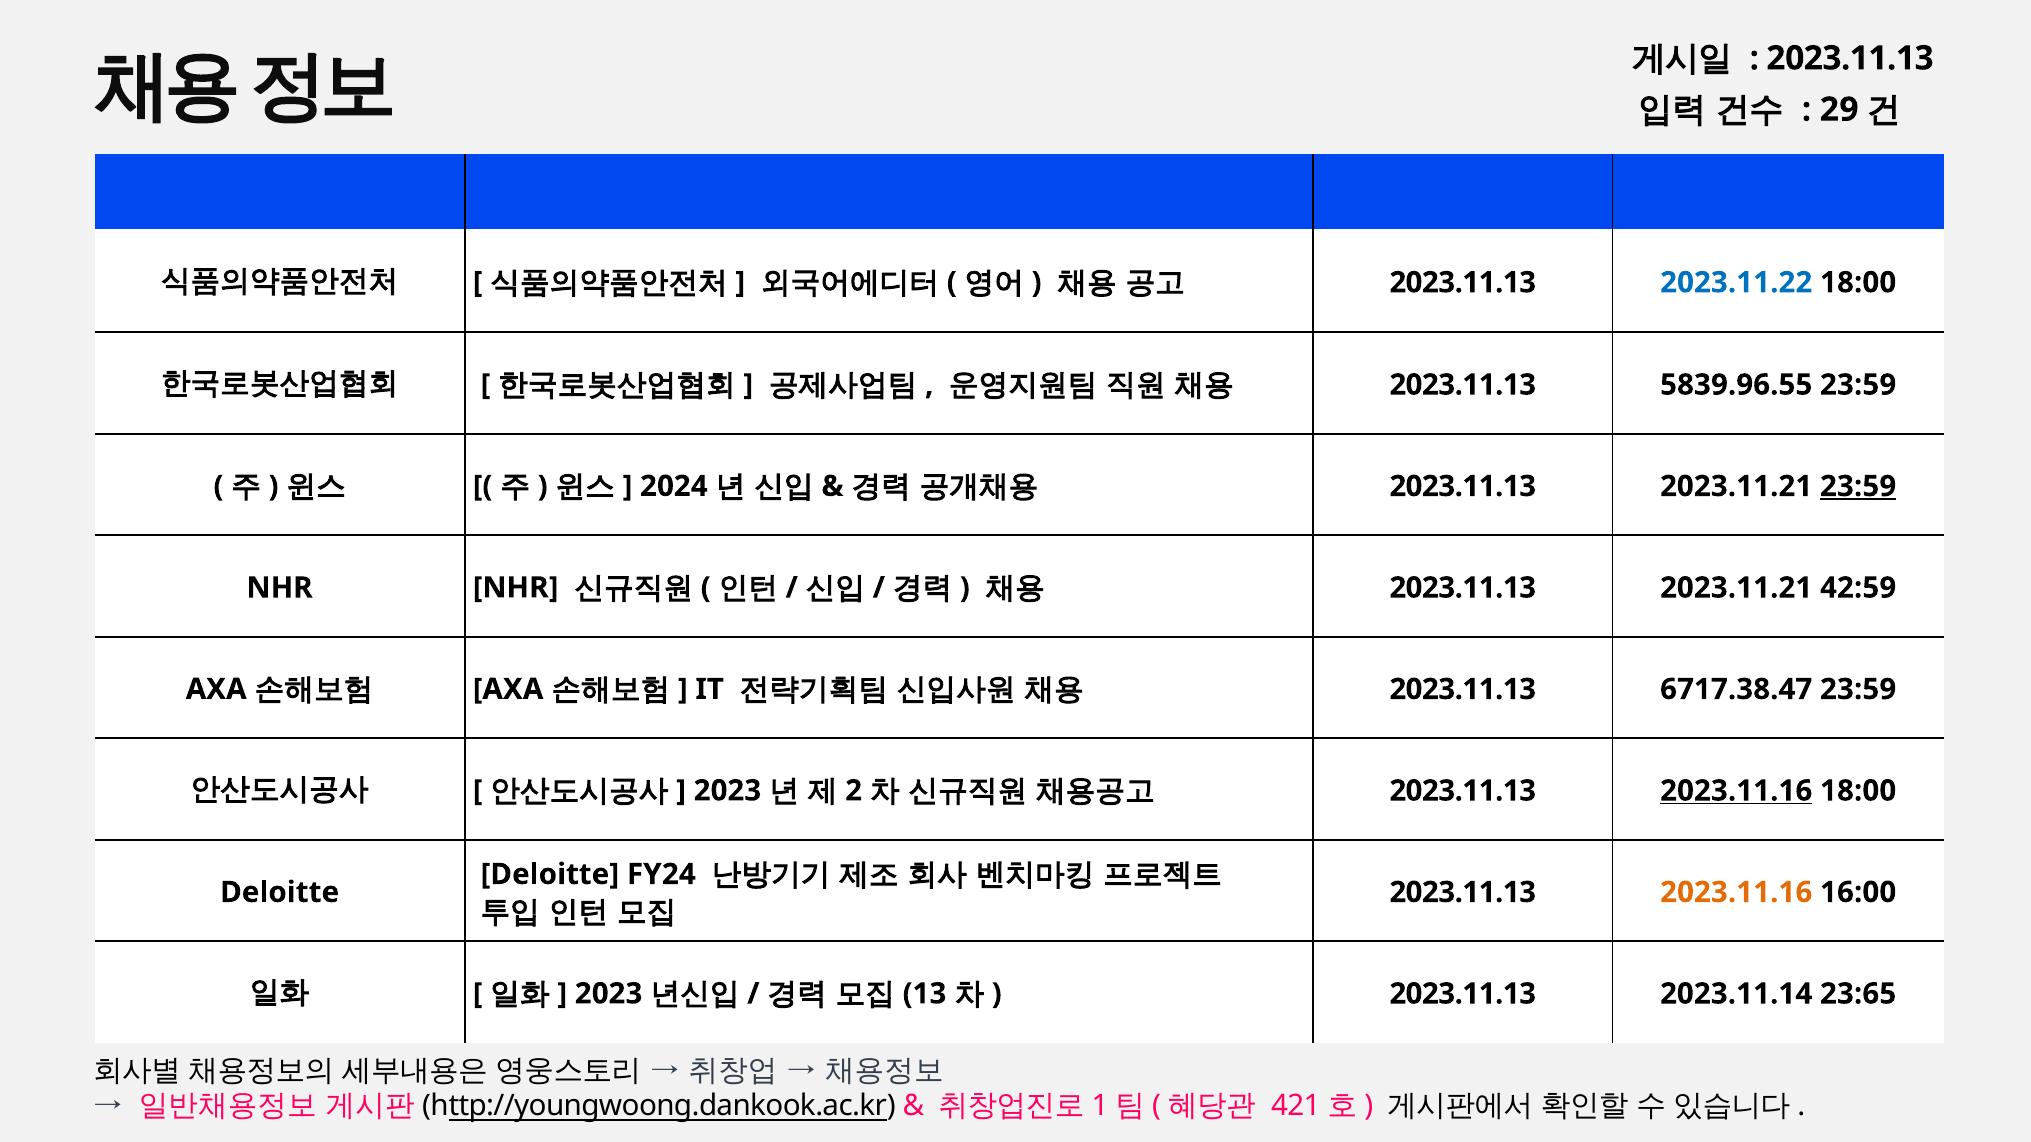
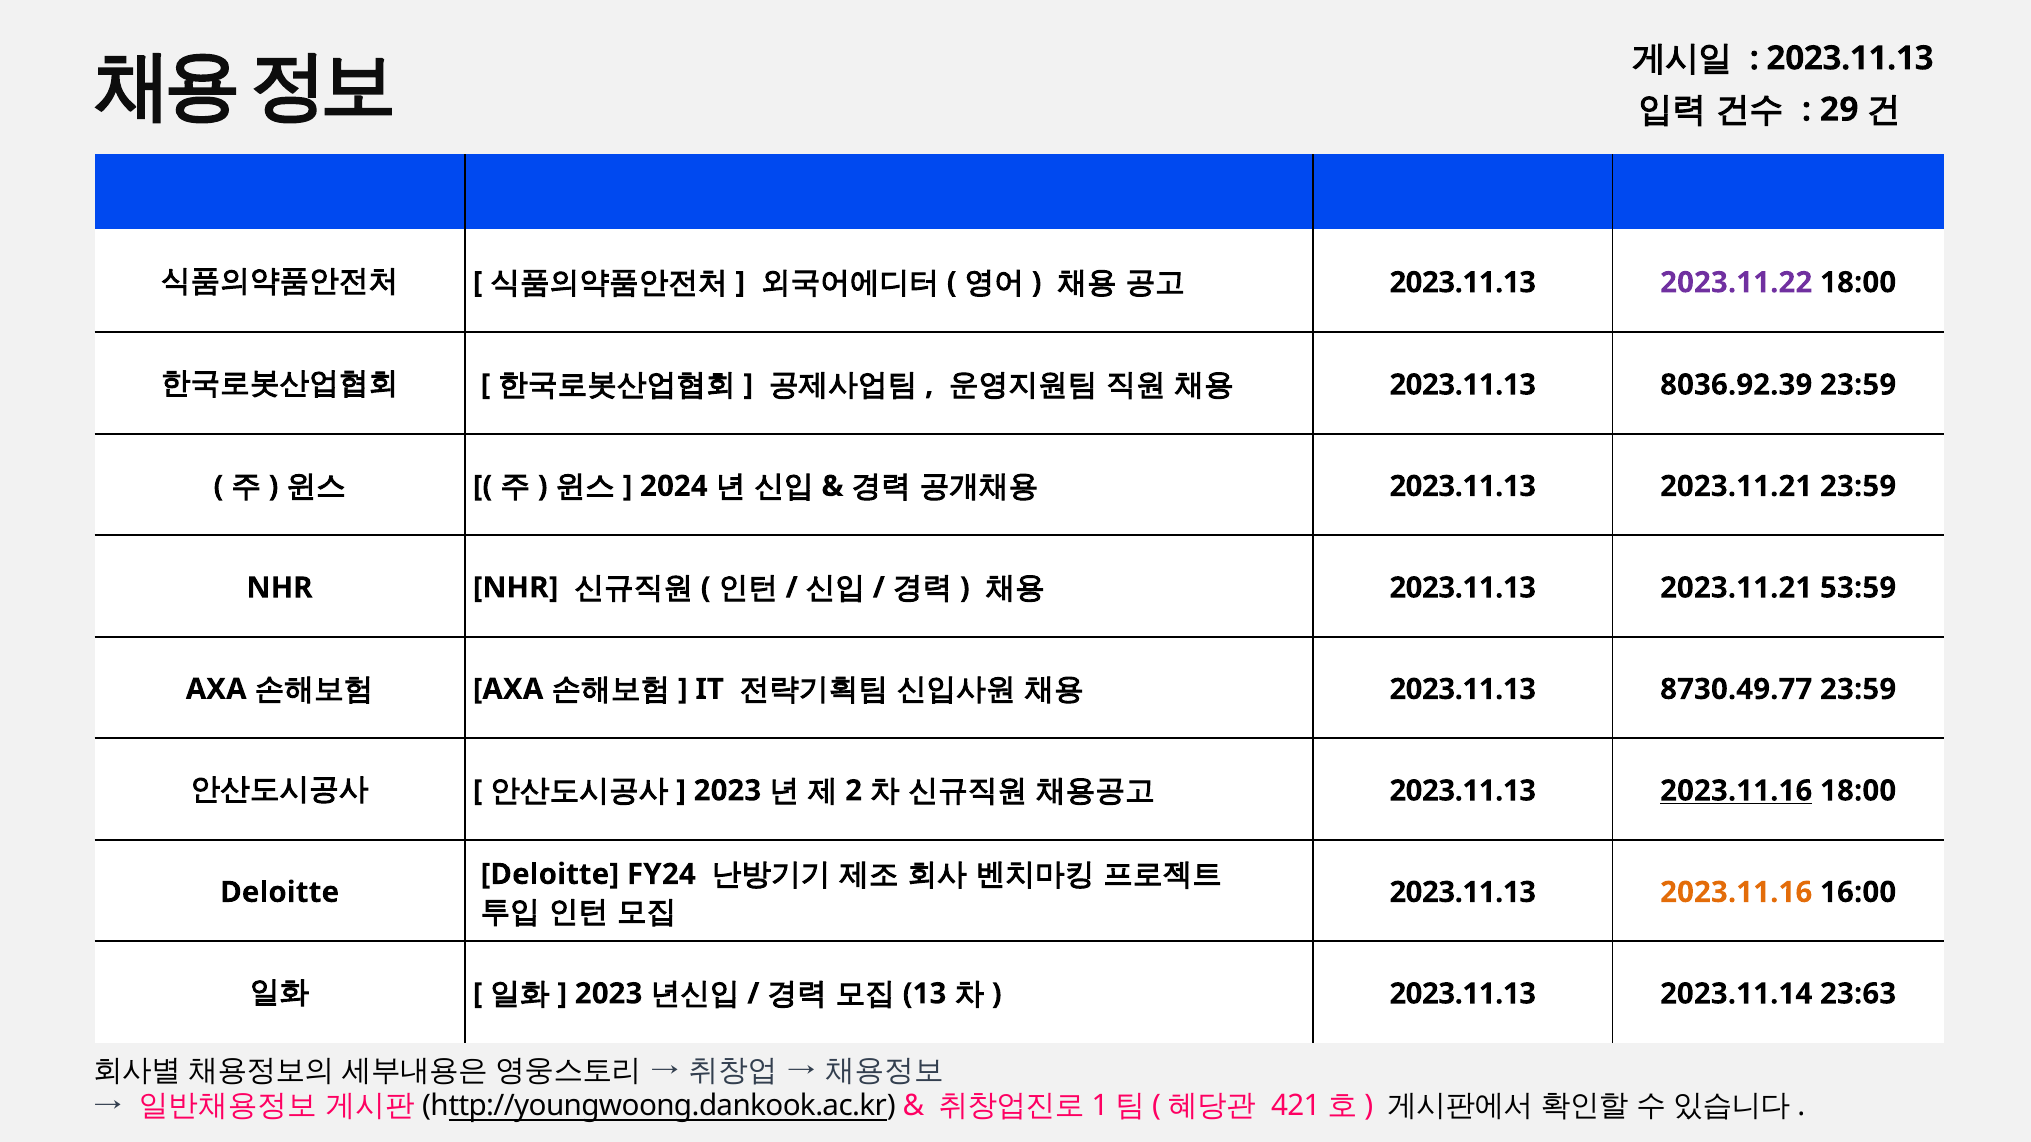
2023.11.22 colour: blue -> purple (1736, 283)
5839.96.55: 5839.96.55 -> 8036.92.39 (1736, 385)
23:59 underline: present -> none (1858, 486)
42:59: 42:59 -> 53:59 (1858, 588)
6717.38.47: 6717.38.47 -> 8730.49.77 (1736, 690)
23:65: 23:65 -> 23:63 (1858, 994)
